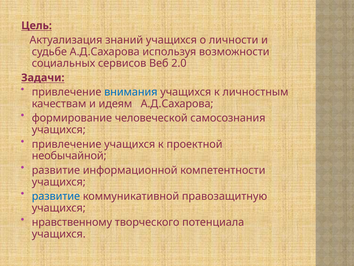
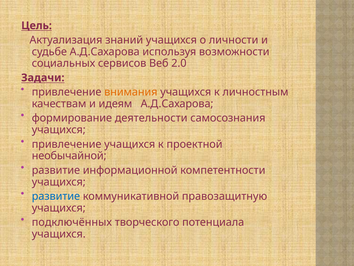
внимания colour: blue -> orange (131, 92)
человеческой: человеческой -> деятельности (151, 118)
нравственному: нравственному -> подключённых (72, 222)
